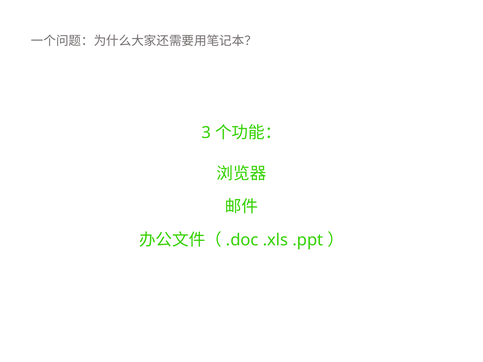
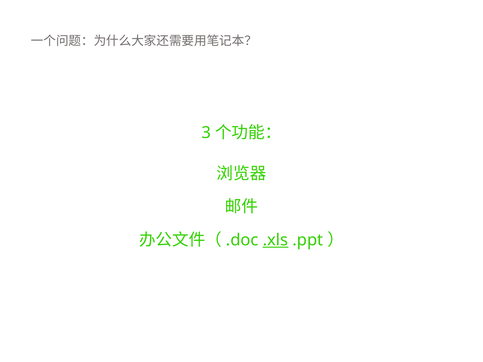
.xls underline: none -> present (275, 240)
